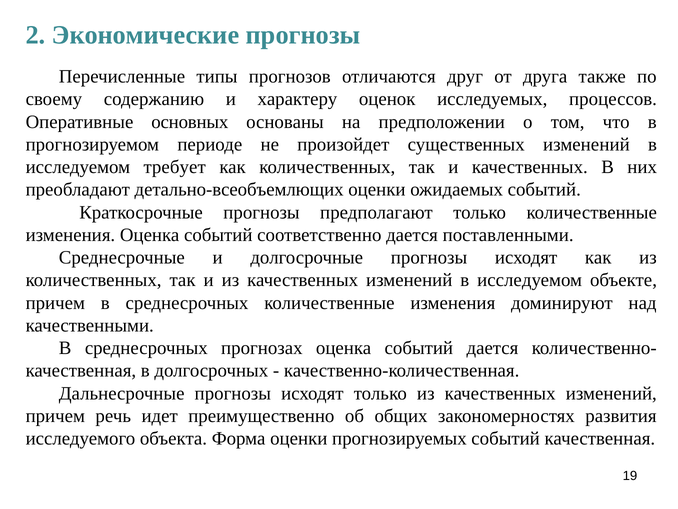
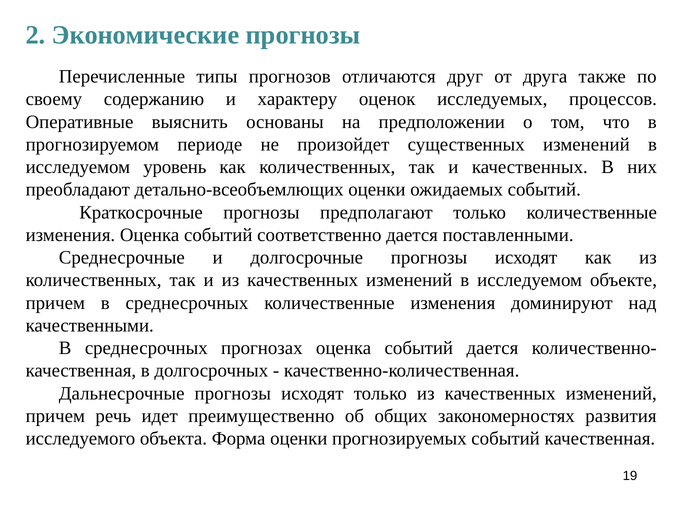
основных: основных -> выяснить (190, 122)
требует: требует -> уровень (175, 167)
